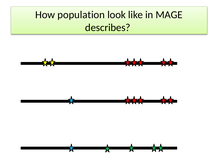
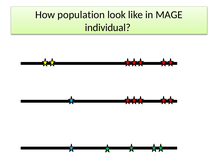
describes: describes -> individual (108, 27)
